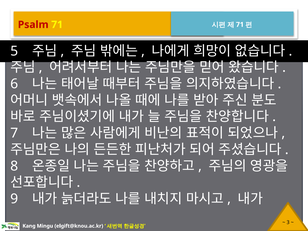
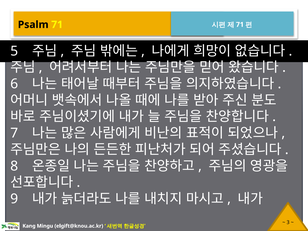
Psalm colour: red -> black (33, 25)
